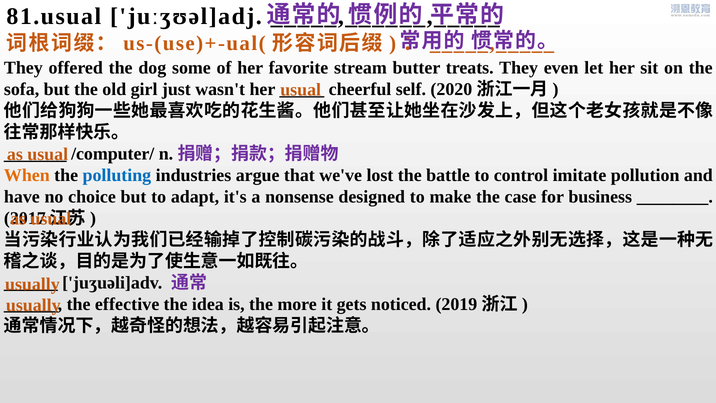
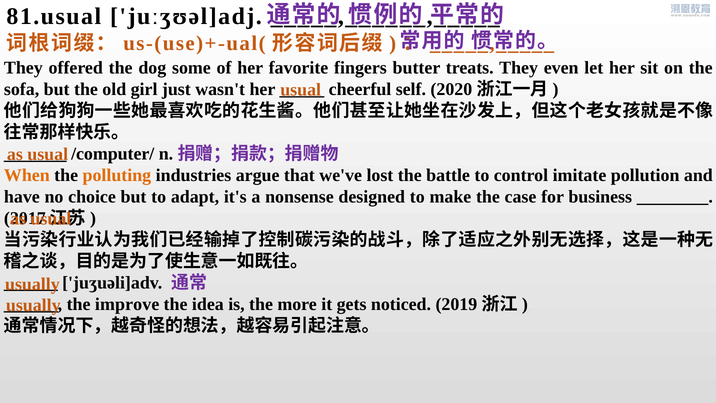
stream: stream -> fingers (360, 68)
polluting colour: blue -> orange (117, 175)
effective: effective -> improve (127, 304)
